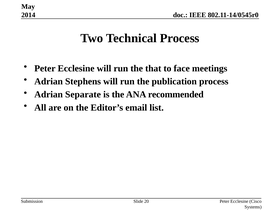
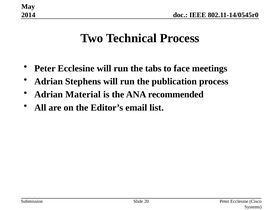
that: that -> tabs (153, 68)
Separate: Separate -> Material (83, 94)
